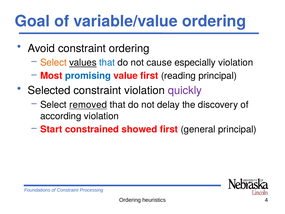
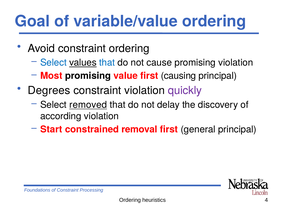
Select colour: orange -> blue (53, 62)
cause especially: especially -> promising (195, 62)
promising colour: blue -> black (88, 76)
reading: reading -> causing (178, 76)
Selected: Selected -> Degrees (49, 90)
showed: showed -> removal (139, 129)
